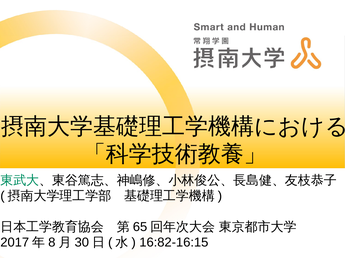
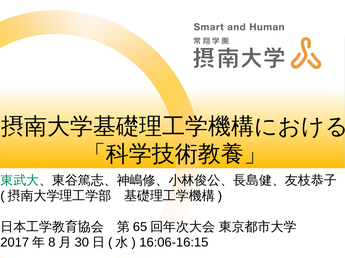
16:82-16:15: 16:82-16:15 -> 16:06-16:15 (174, 243)
